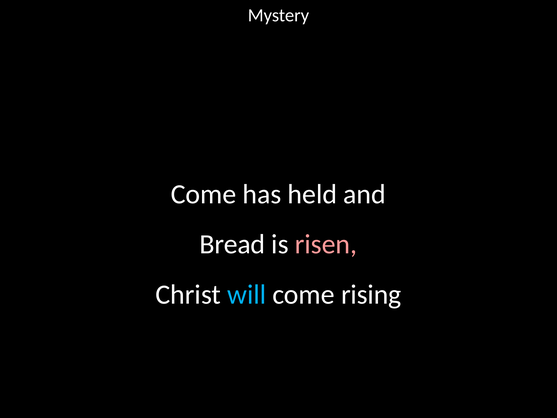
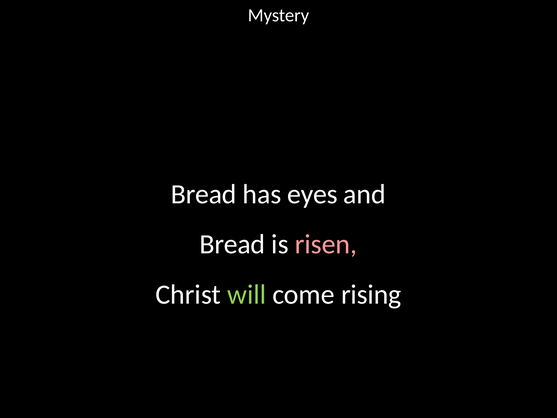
Come: Come -> Bread (204, 194)
held: held -> eyes (312, 194)
will colour: light blue -> light green (247, 294)
